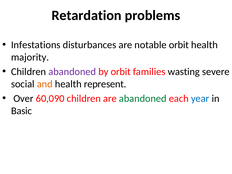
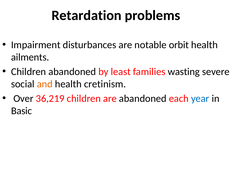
Infestations: Infestations -> Impairment (36, 45)
majority: majority -> ailments (30, 57)
abandoned colour: purple -> black (72, 72)
by orbit: orbit -> least (121, 72)
represent: represent -> cretinism (105, 84)
60,090: 60,090 -> 36,219 (50, 98)
abandoned colour: green -> black (143, 98)
